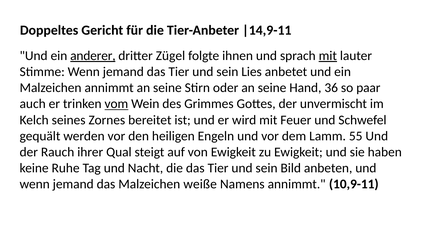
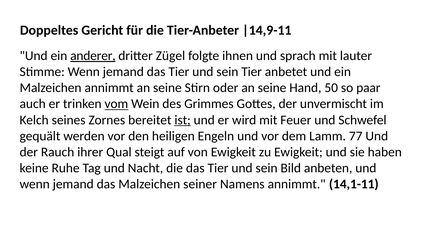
mit underline: present -> none (328, 56)
sein Lies: Lies -> Tier (252, 72)
36: 36 -> 50 (331, 88)
ist underline: none -> present (183, 120)
55: 55 -> 77 (356, 136)
weiße: weiße -> seiner (200, 184)
10,9-11: 10,9-11 -> 14,1-11 (354, 184)
